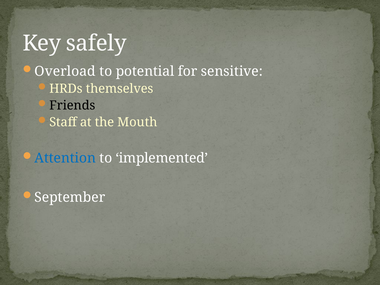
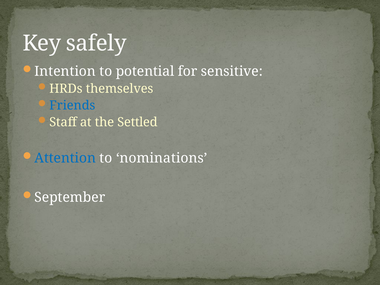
Overload: Overload -> Intention (65, 71)
Friends colour: black -> blue (72, 105)
Mouth: Mouth -> Settled (138, 122)
implemented: implemented -> nominations (162, 158)
